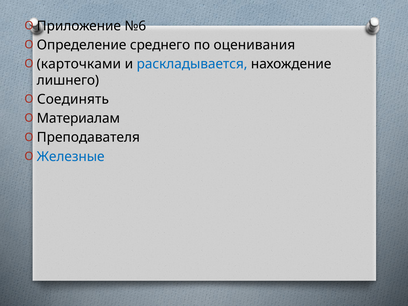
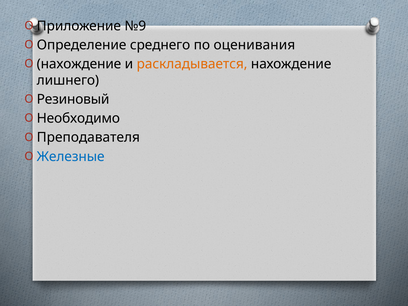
№6: №6 -> №9 (135, 26)
карточками: карточками -> нахождение (79, 64)
раскладывается colour: blue -> orange (192, 64)
Соединять: Соединять -> Резиновый (73, 99)
Материалам: Материалам -> Необходимо (78, 118)
